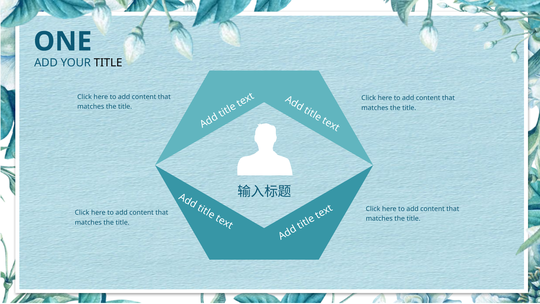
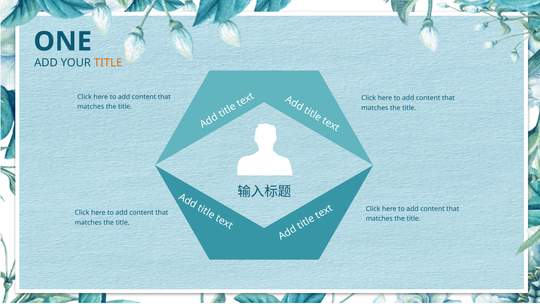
TITLE colour: black -> orange (108, 63)
